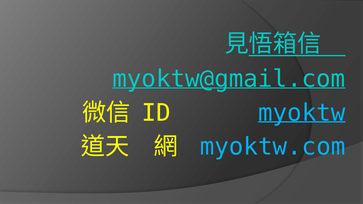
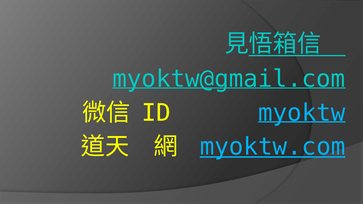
myoktw.com underline: none -> present (273, 147)
